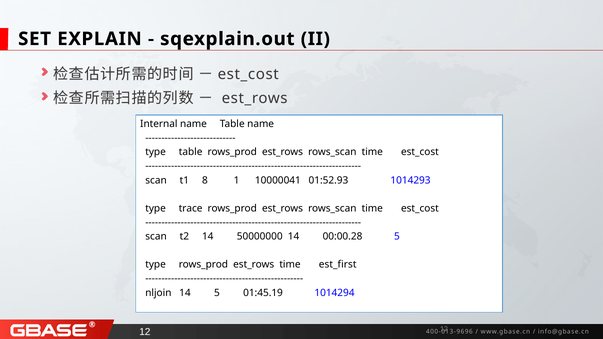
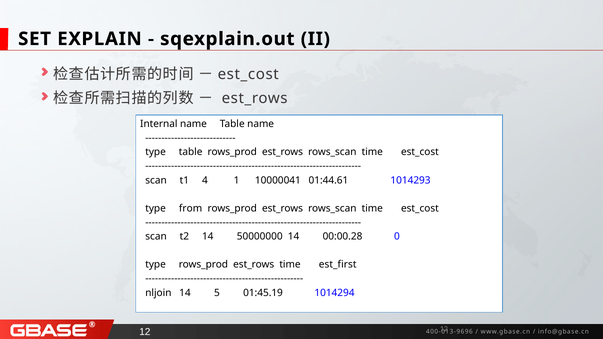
8: 8 -> 4 (205, 180)
01:52.93: 01:52.93 -> 01:44.61 (328, 180)
trace: trace -> from (191, 208)
00:00.28 5: 5 -> 0 (397, 237)
